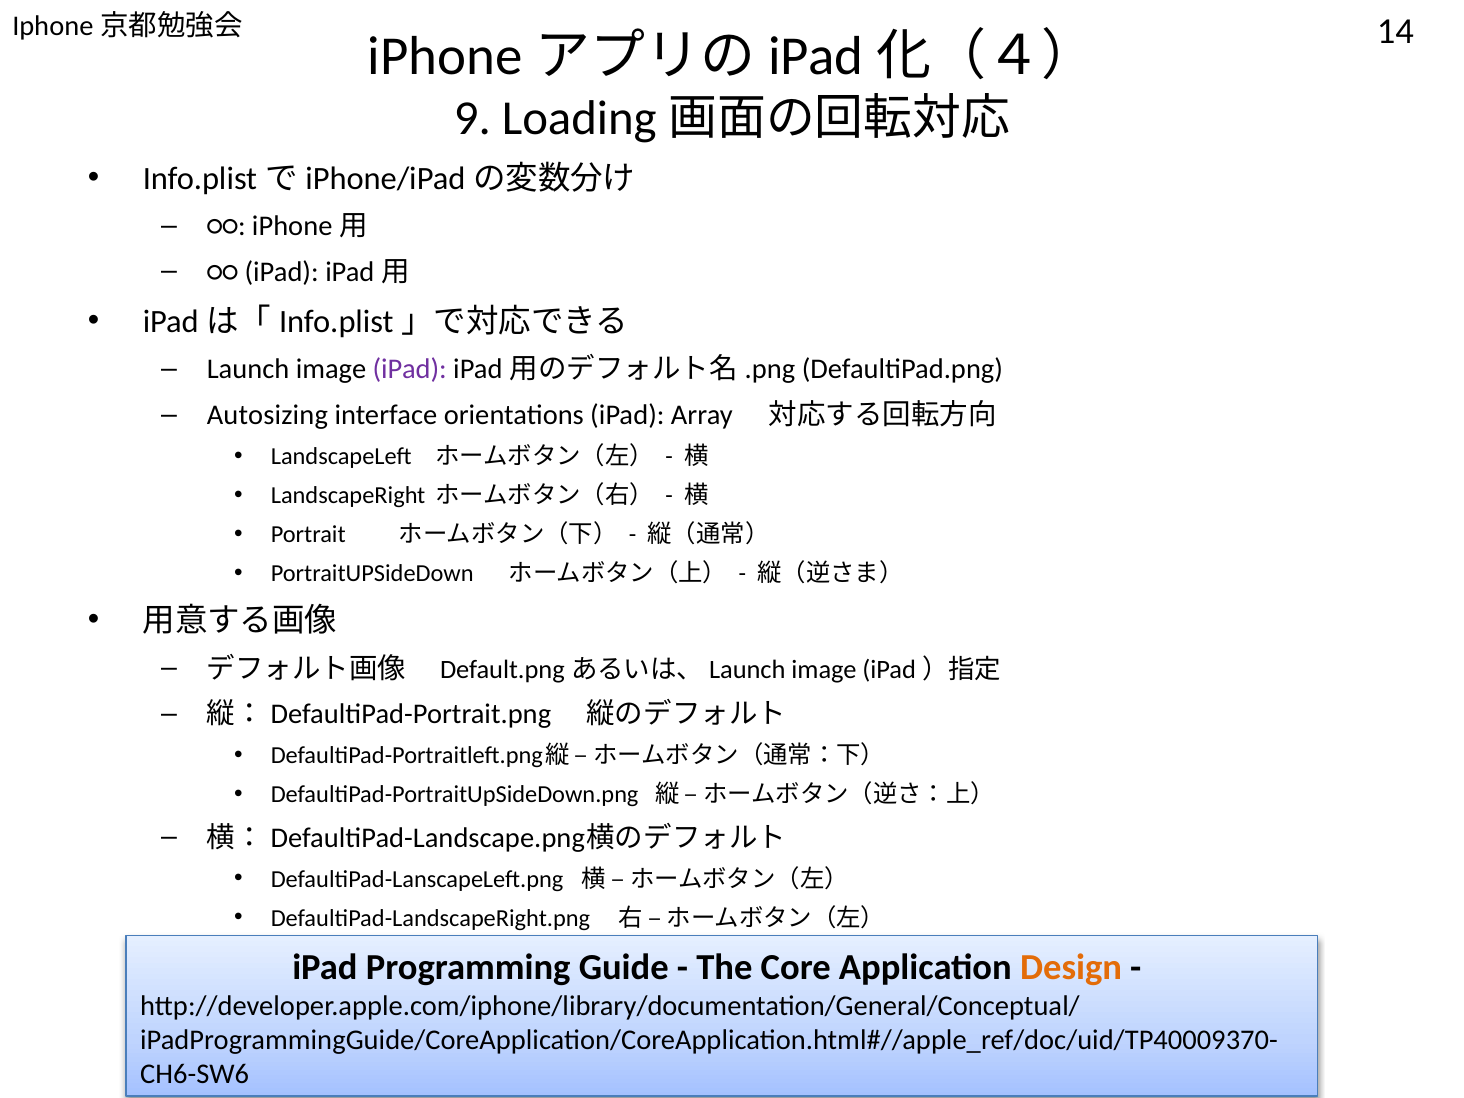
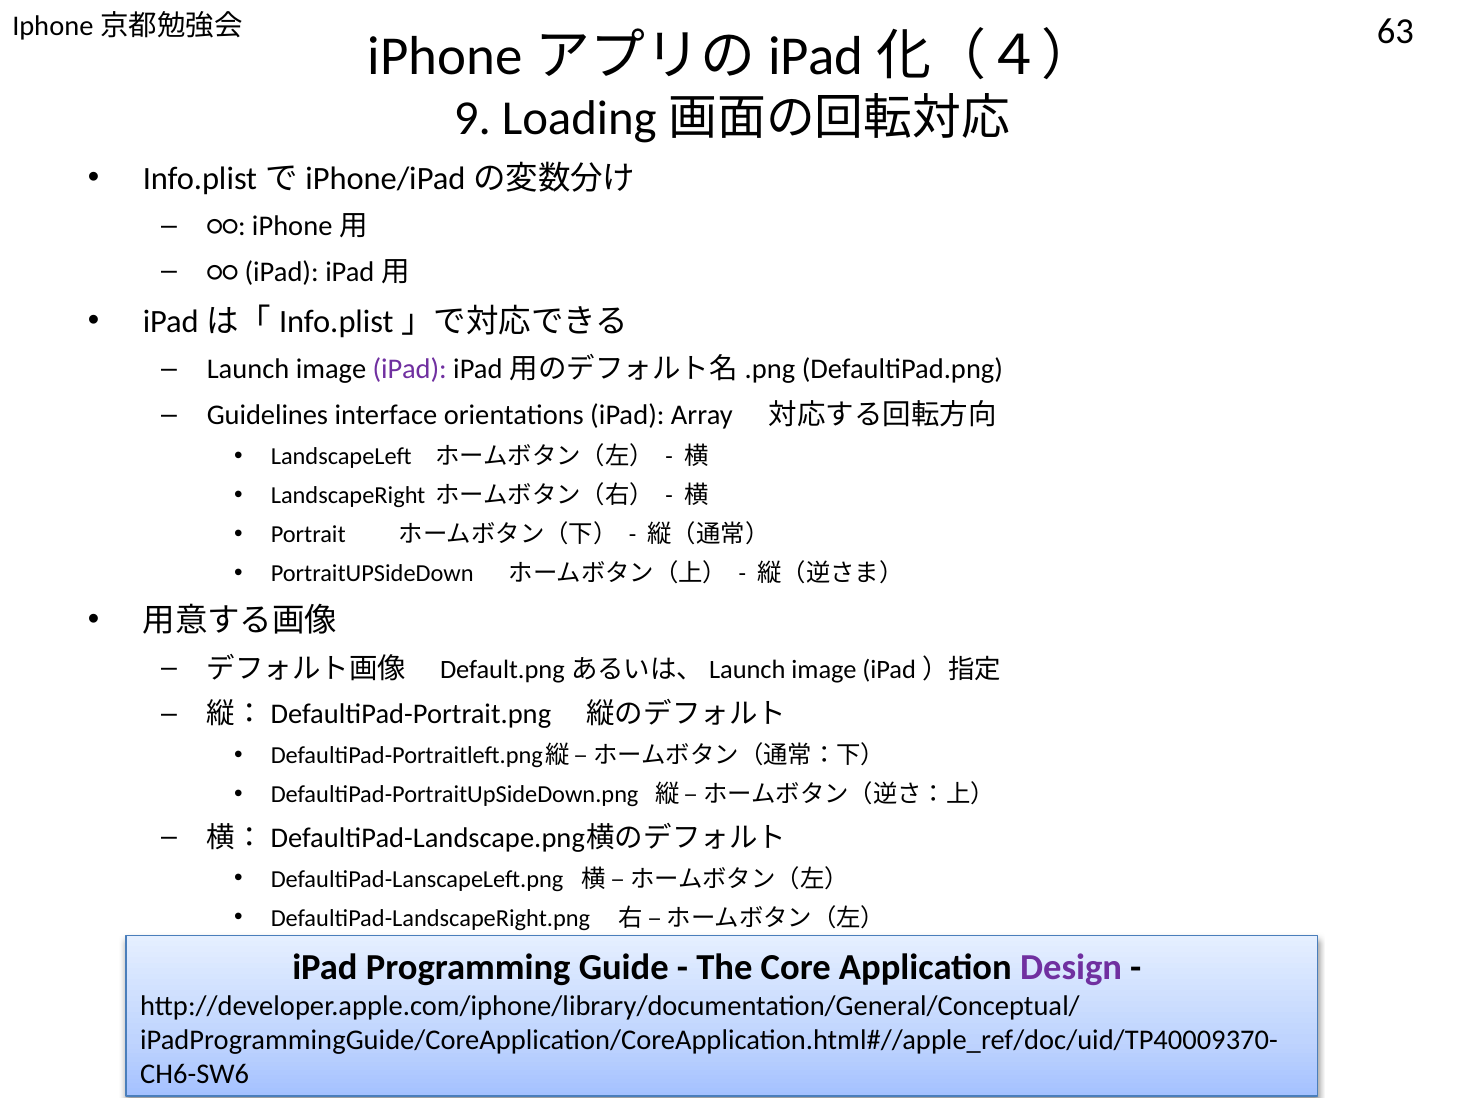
14: 14 -> 63 (1395, 31)
Autosizing: Autosizing -> Guidelines (267, 415)
Design colour: orange -> purple (1071, 967)
